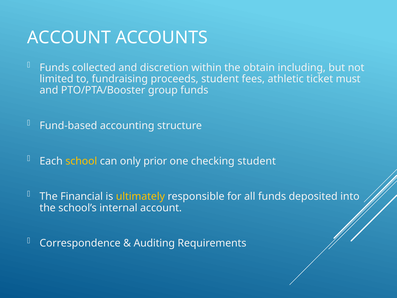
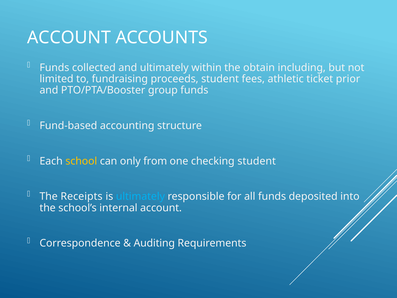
and discretion: discretion -> ultimately (164, 68)
must: must -> prior (348, 79)
prior: prior -> from (155, 161)
Financial: Financial -> Receipts (82, 196)
ultimately colour: yellow -> light blue (140, 196)
